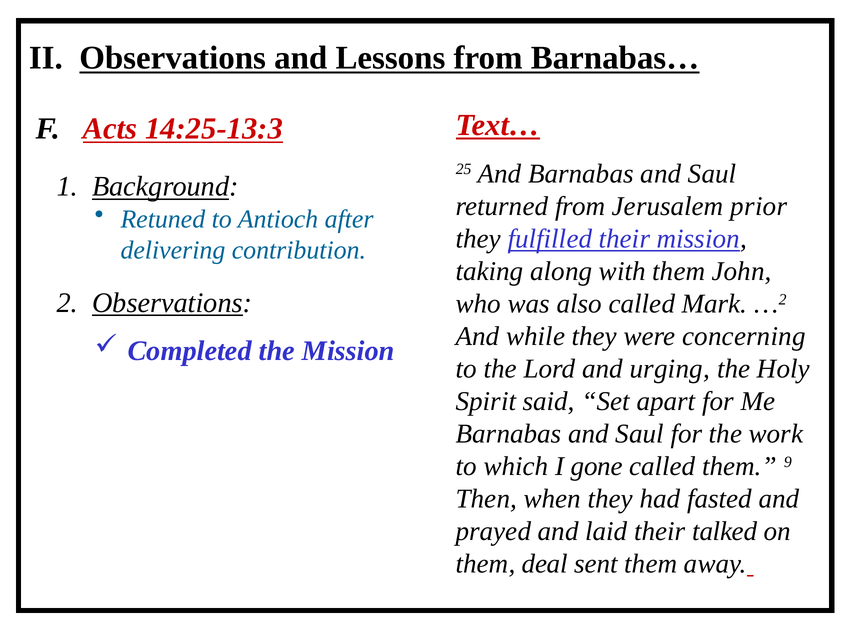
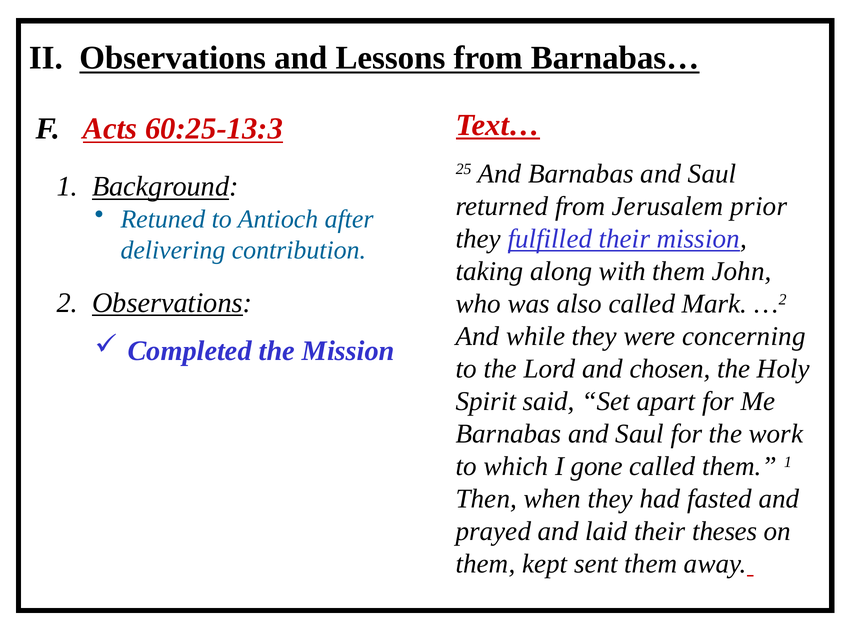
14:25-13:3: 14:25-13:3 -> 60:25-13:3 (214, 129)
urging: urging -> chosen (670, 369)
them 9: 9 -> 1 (788, 462)
talked: talked -> theses (725, 531)
deal: deal -> kept (545, 564)
